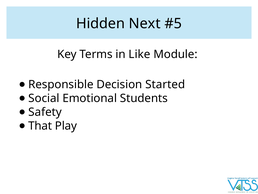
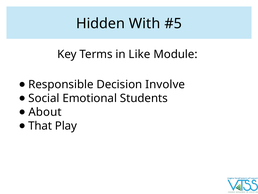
Next: Next -> With (145, 24)
Started: Started -> Involve (165, 84)
Safety: Safety -> About (45, 112)
